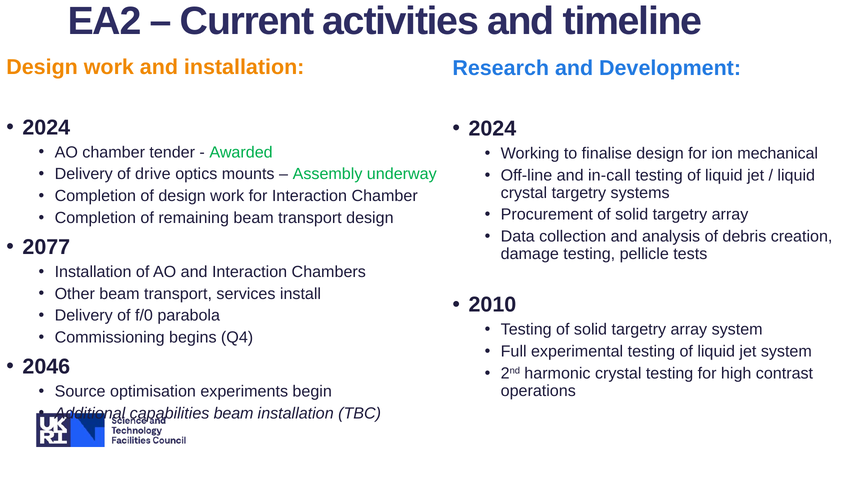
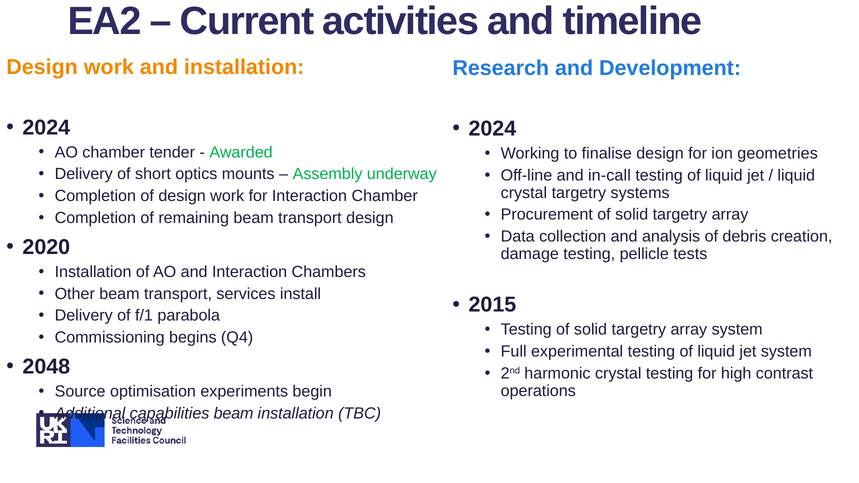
mechanical: mechanical -> geometries (778, 154)
drive: drive -> short (153, 174)
2077: 2077 -> 2020 (46, 247)
2010: 2010 -> 2015 (492, 305)
f/0: f/0 -> f/1 (144, 316)
2046: 2046 -> 2048 (46, 367)
